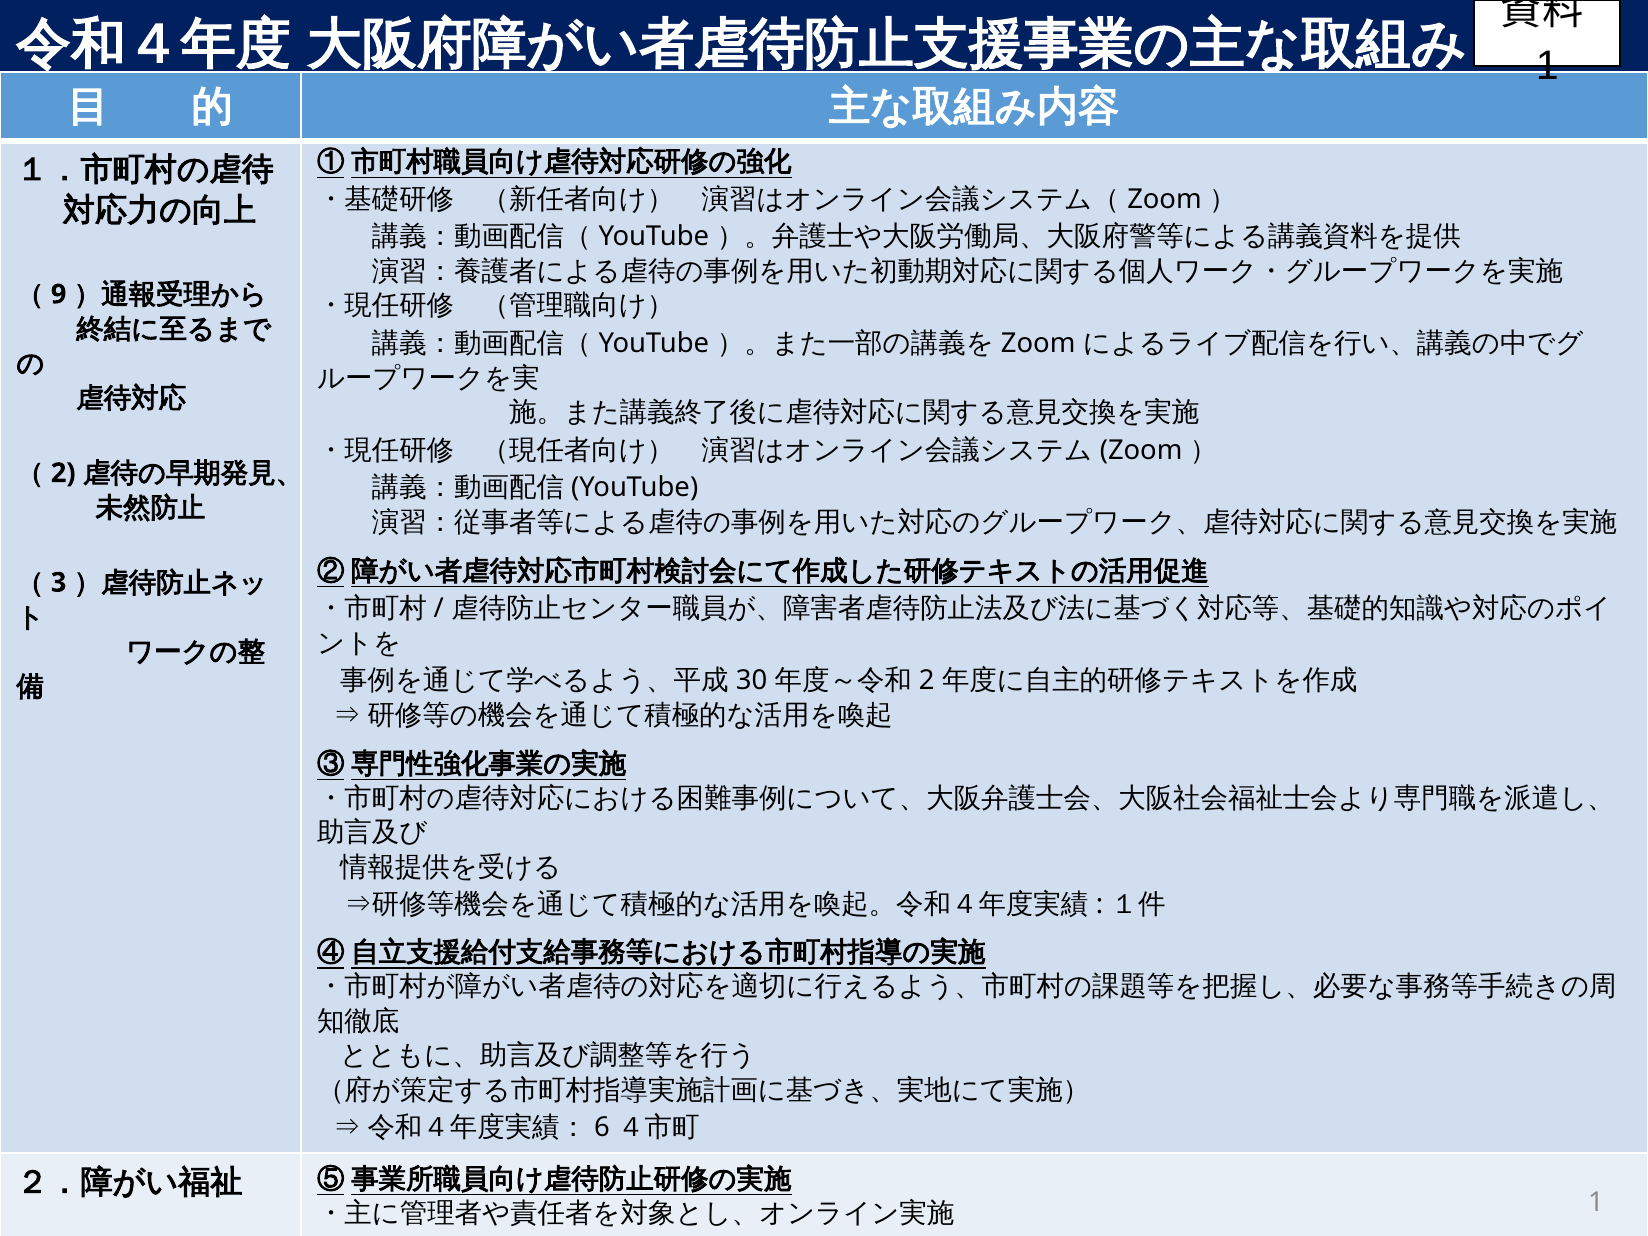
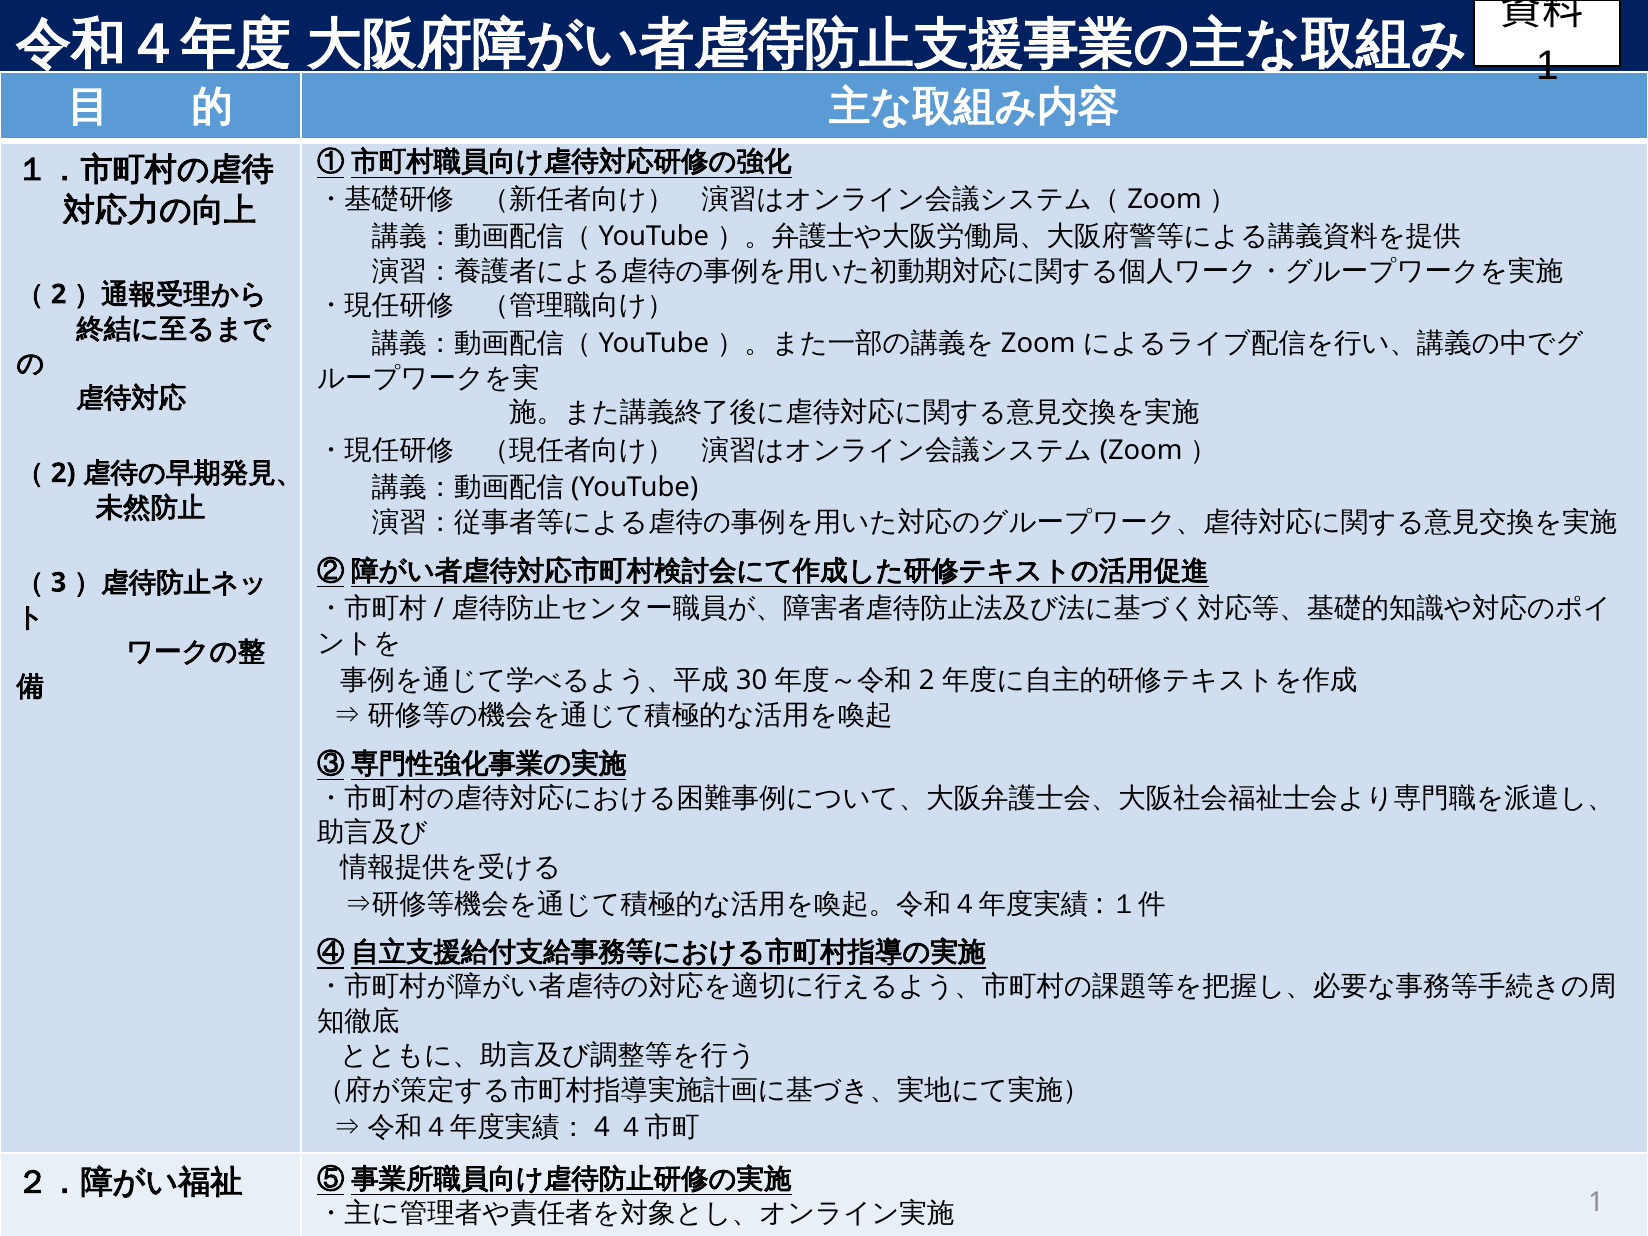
9: 9 -> 2 (59, 294)
6: 6 -> 4 (602, 1128)
